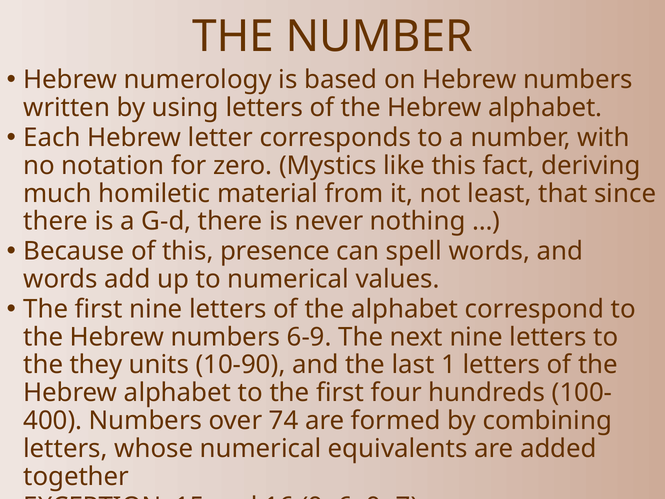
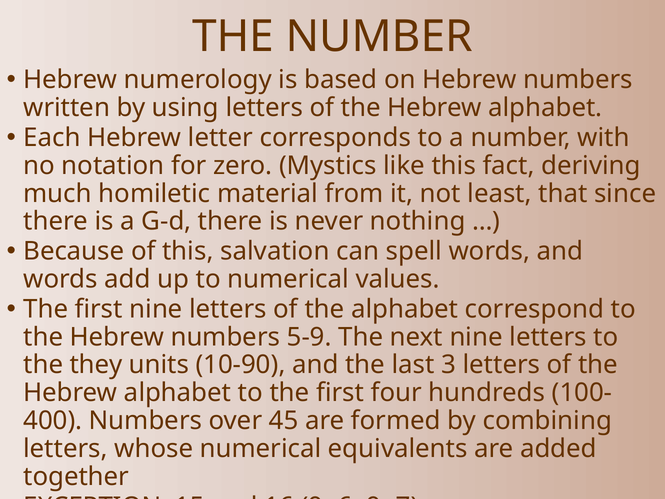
presence: presence -> salvation (275, 251)
6-9: 6-9 -> 5-9 (309, 337)
1: 1 -> 3 (449, 365)
74: 74 -> 45 (284, 421)
